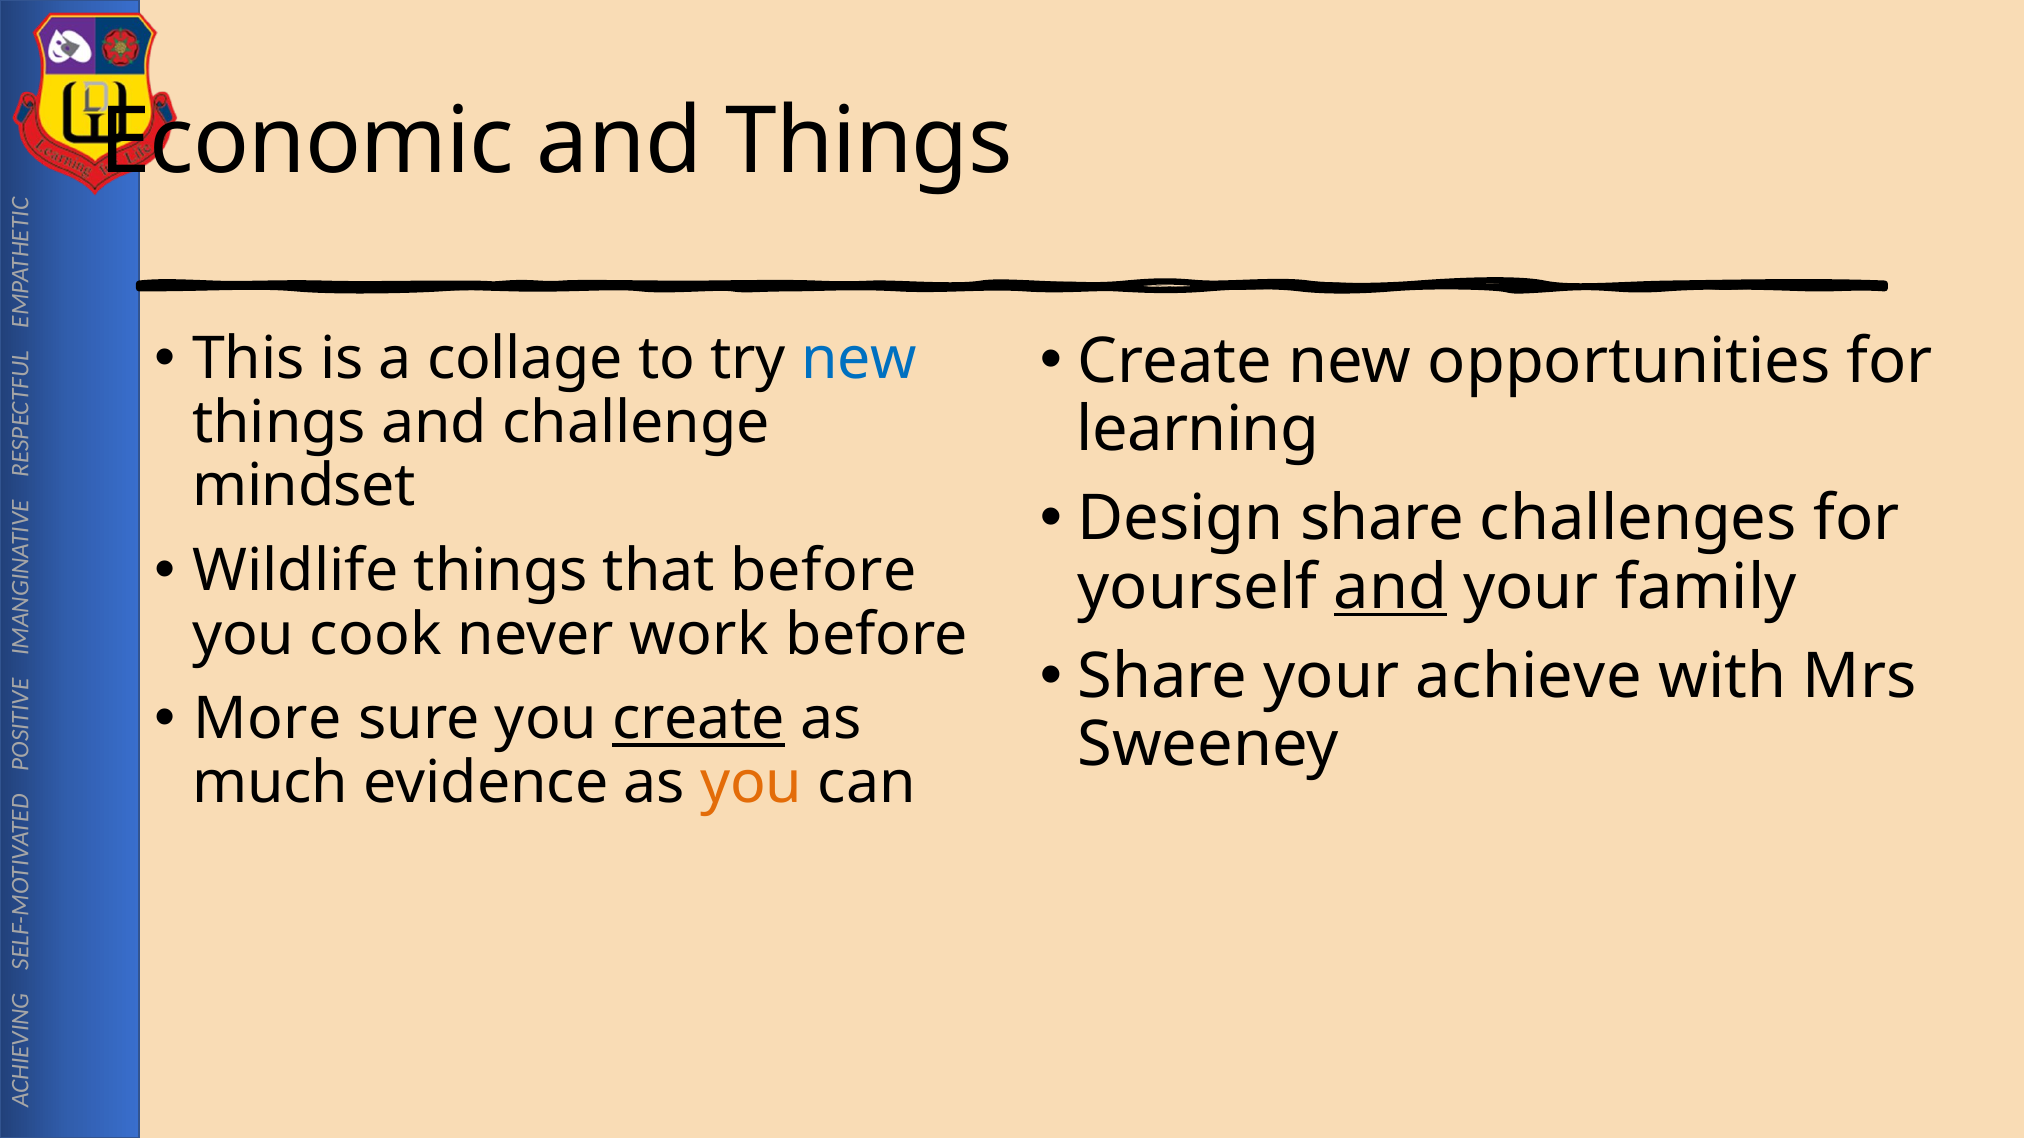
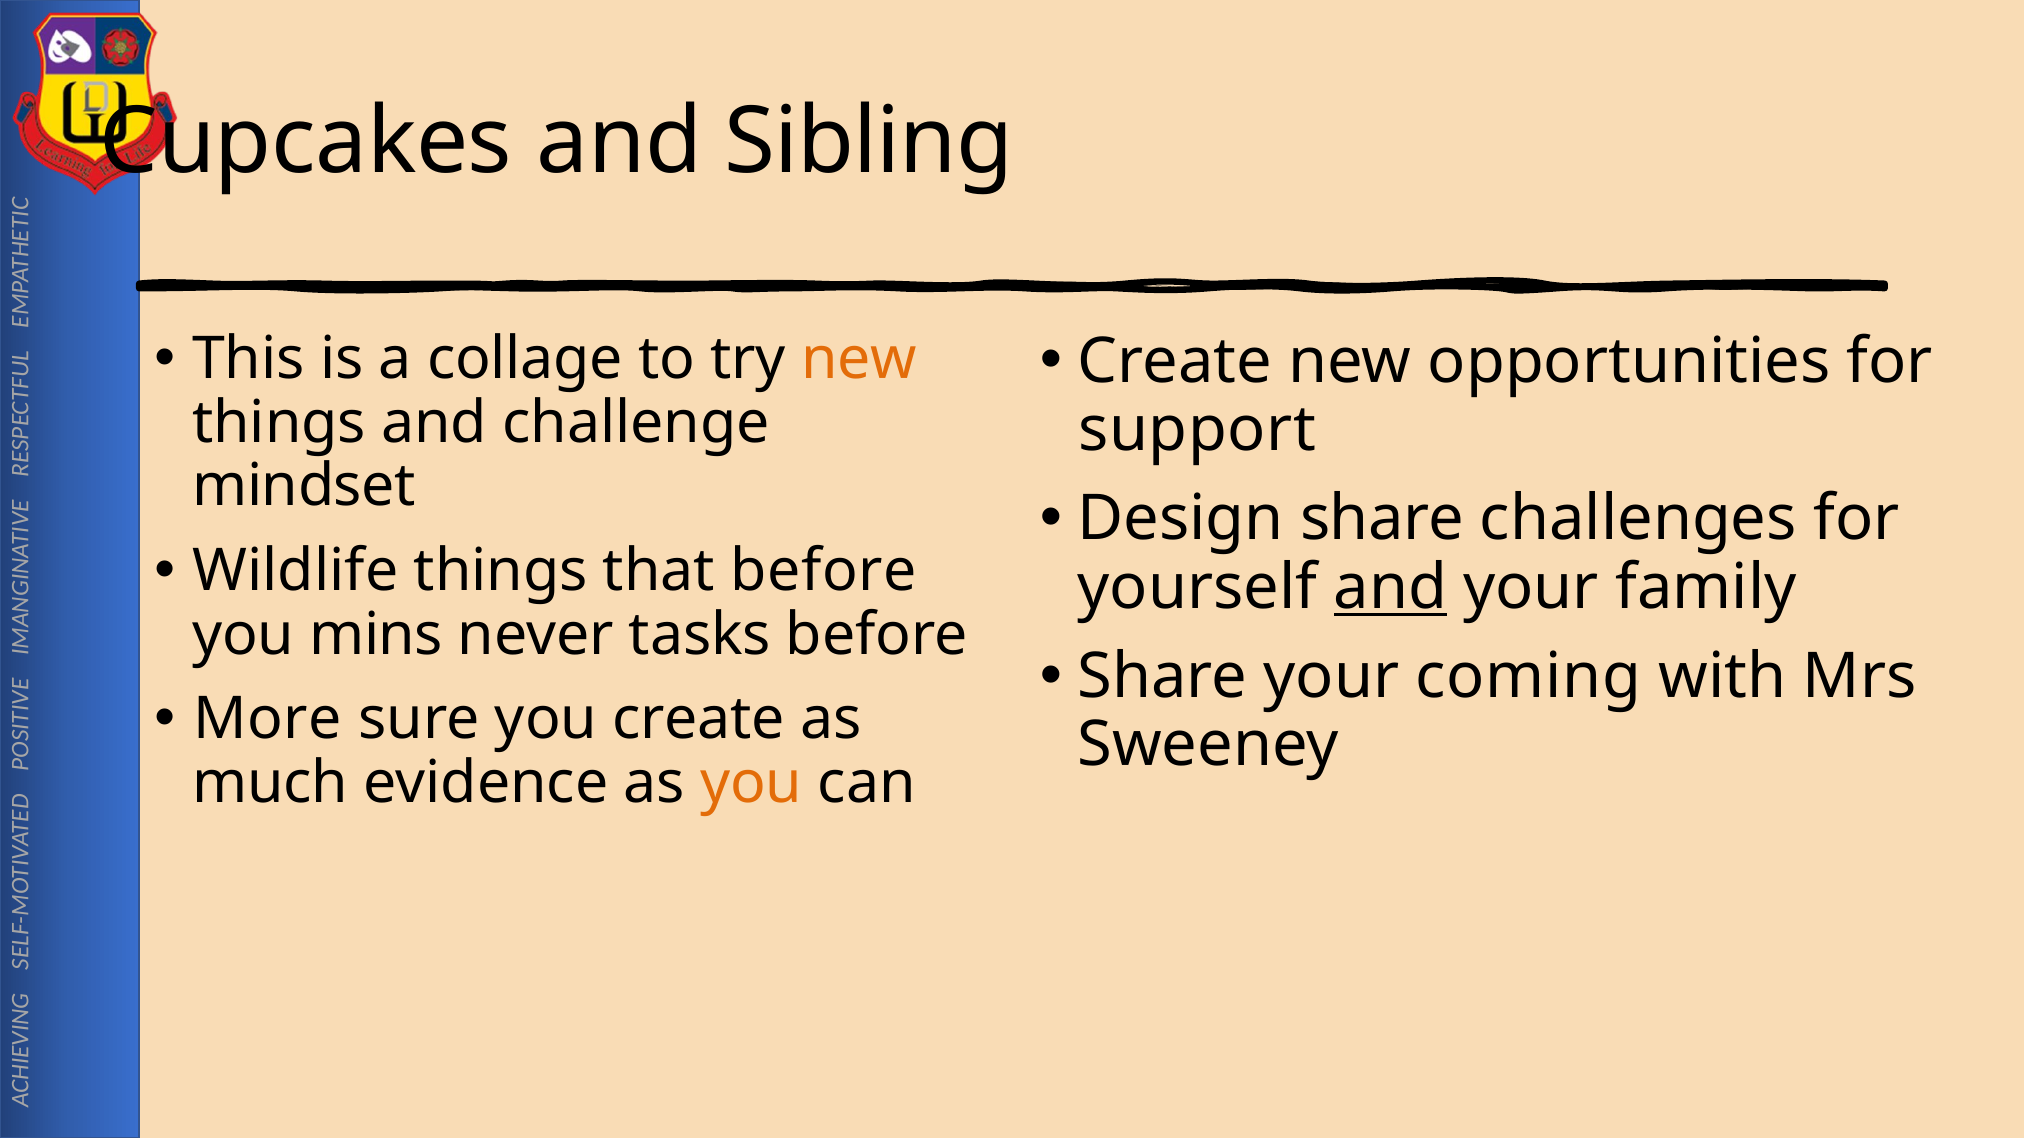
Economic: Economic -> Cupcakes (306, 142)
and Things: Things -> Sibling (869, 142)
new colour: blue -> orange (859, 359)
learning: learning -> support (1197, 430)
cook: cook -> mins (376, 635)
work: work -> tasks (700, 635)
achieve: achieve -> coming (1529, 677)
create underline: present -> none (699, 720)
